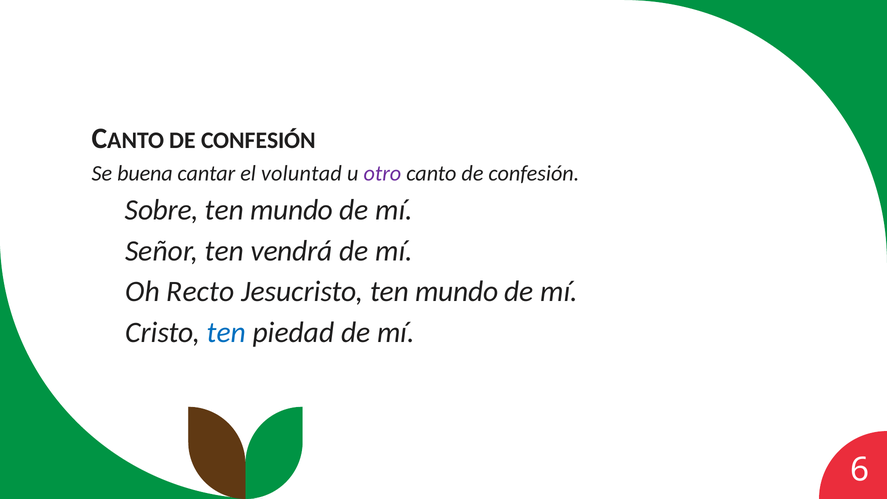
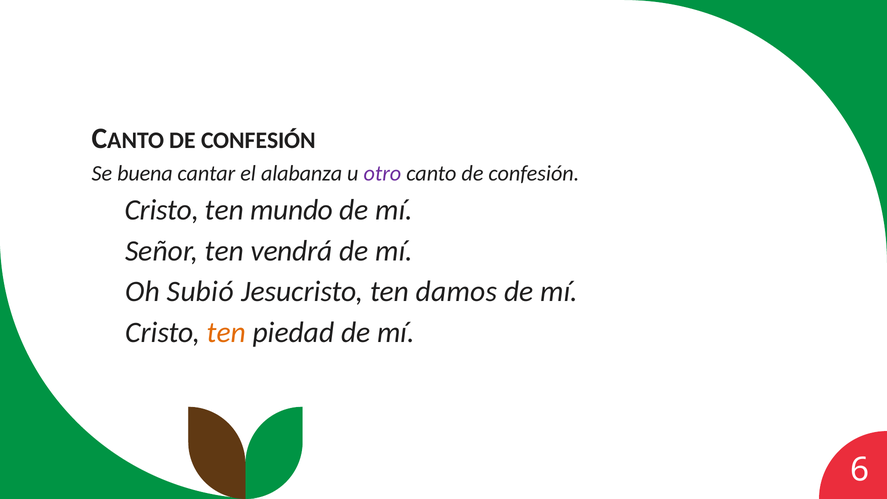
voluntad: voluntad -> alabanza (302, 173)
Sobre: Sobre -> Cristo (162, 210)
Recto: Recto -> Subió (200, 292)
Jesucristo ten mundo: mundo -> damos (456, 292)
ten colour: blue -> orange (226, 332)
